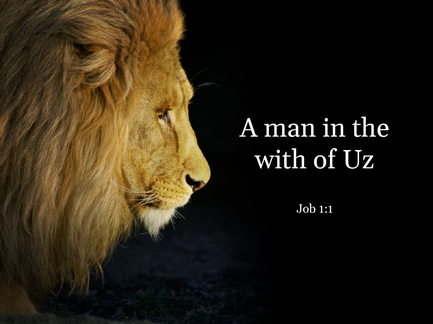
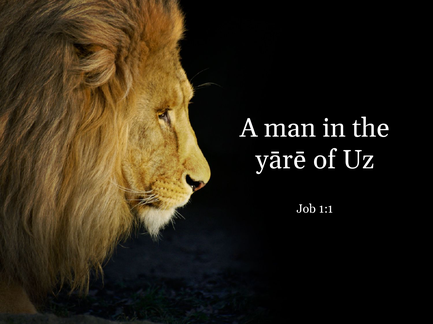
with: with -> yārē (281, 160)
